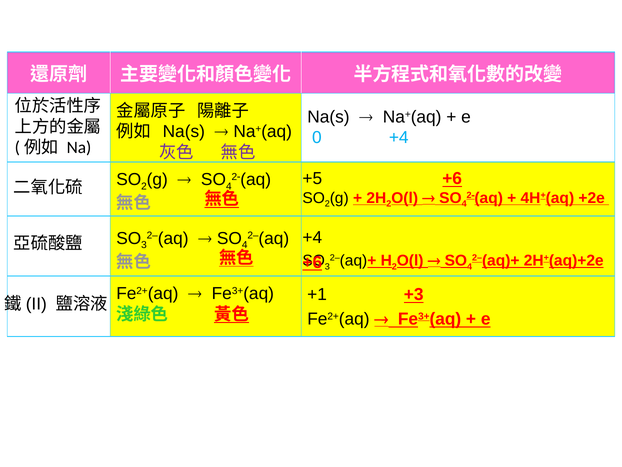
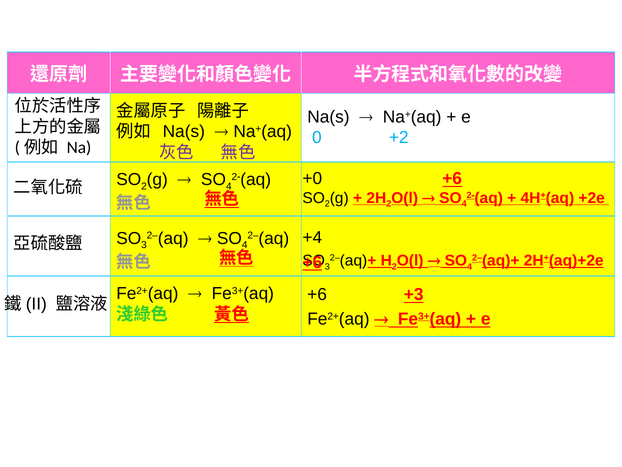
0 +4: +4 -> +2 (399, 138)
+5: +5 -> +0 (312, 179)
+1: +1 -> +6 (317, 294)
